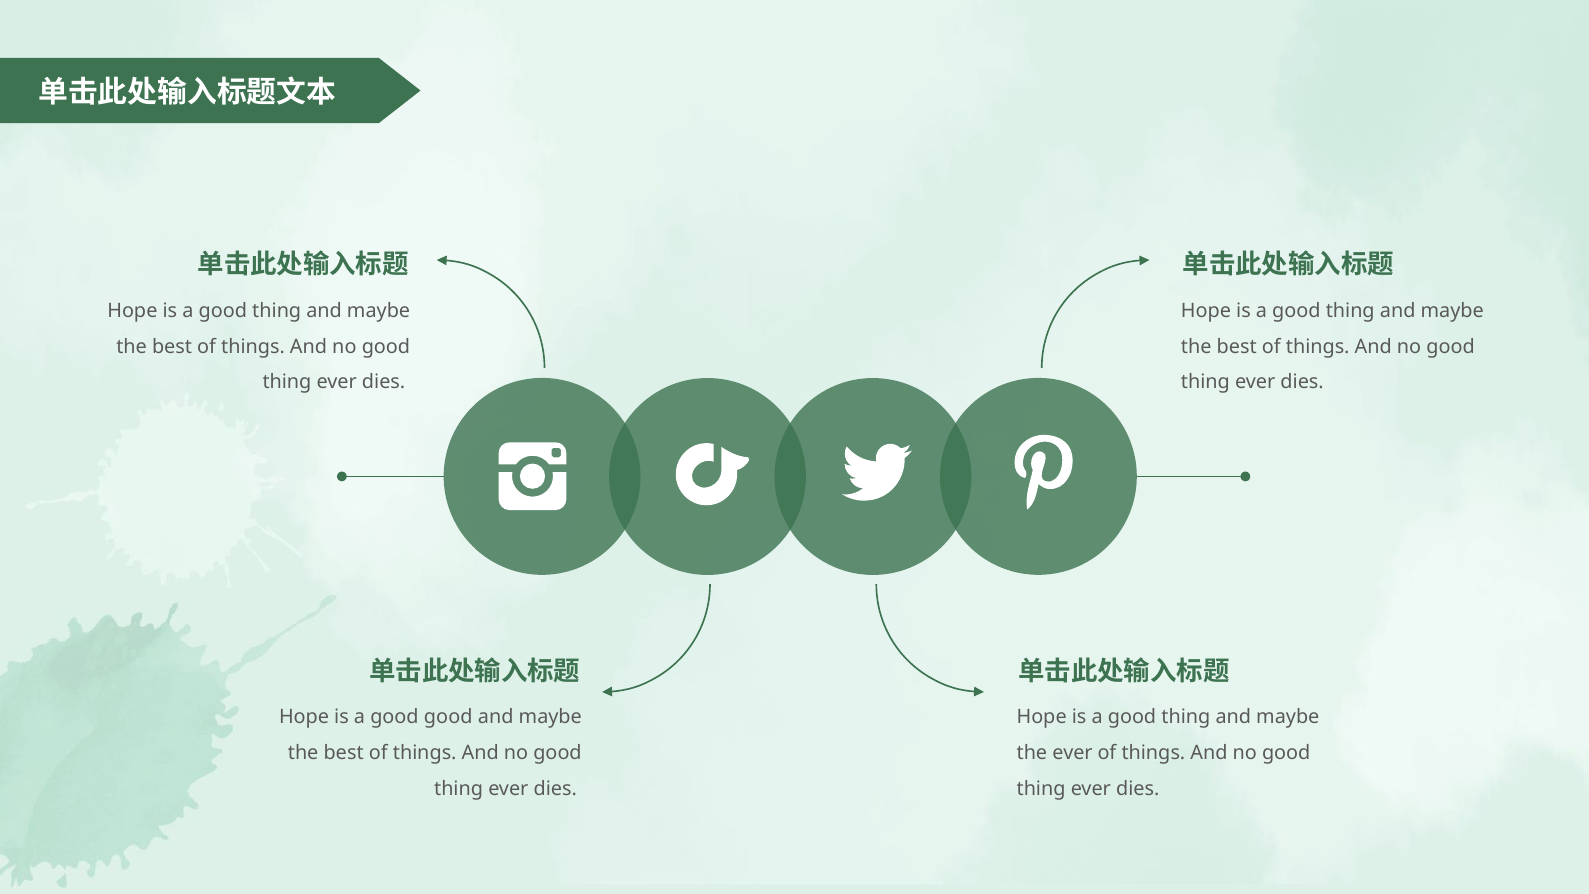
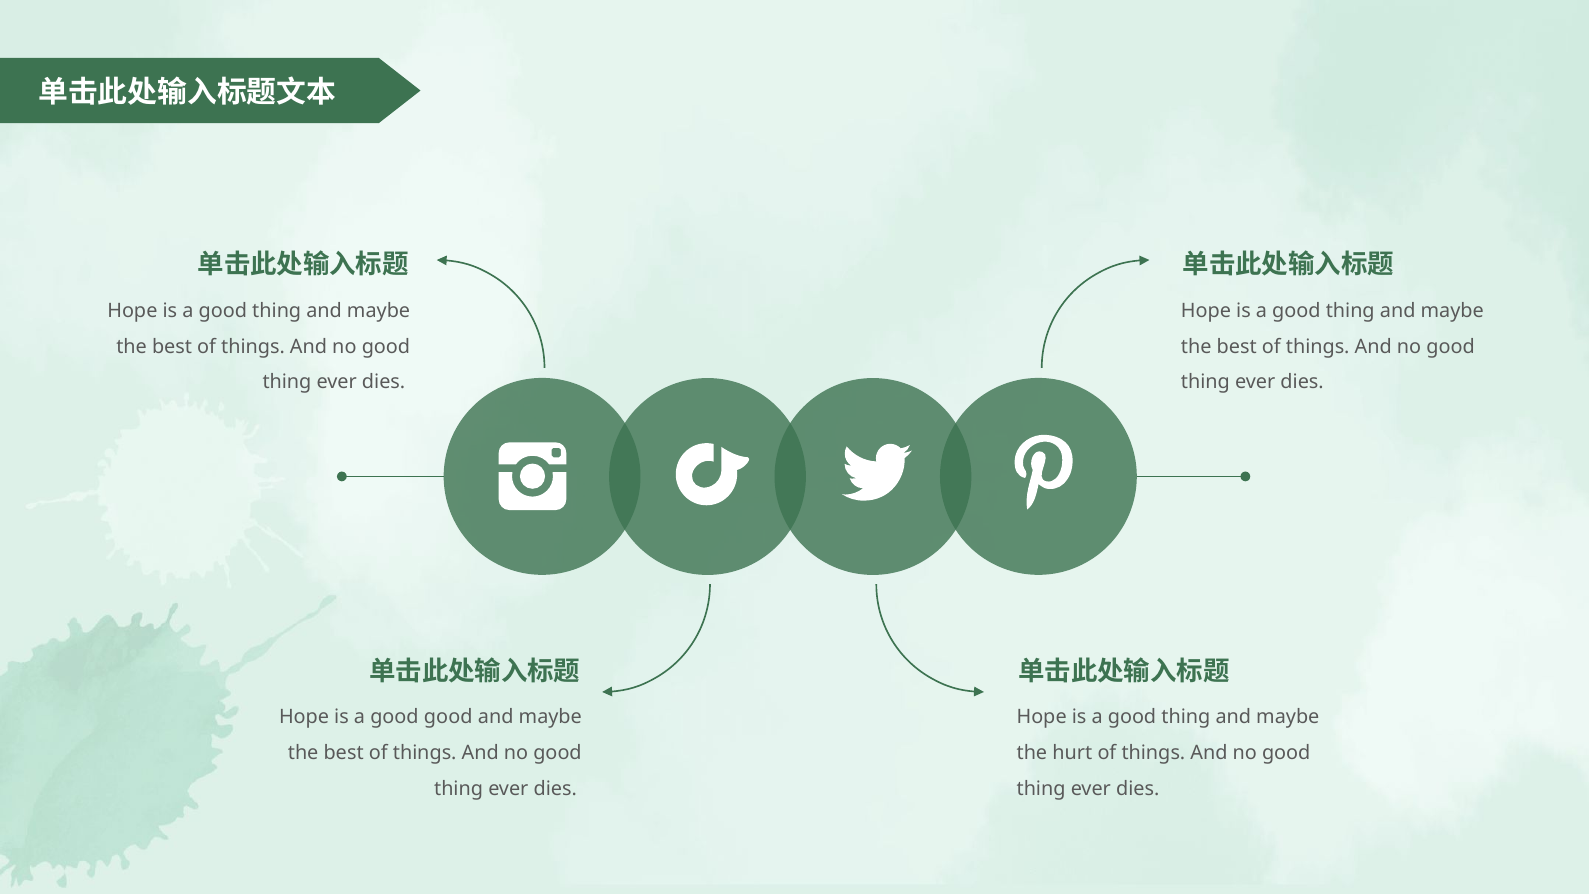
the ever: ever -> hurt (1072, 753)
